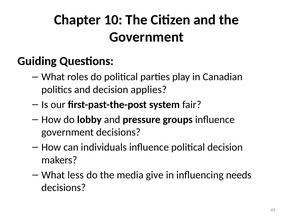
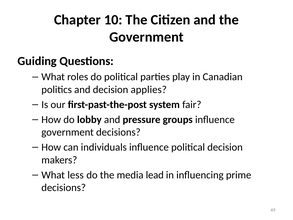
give: give -> lead (155, 175)
needs: needs -> prime (239, 175)
